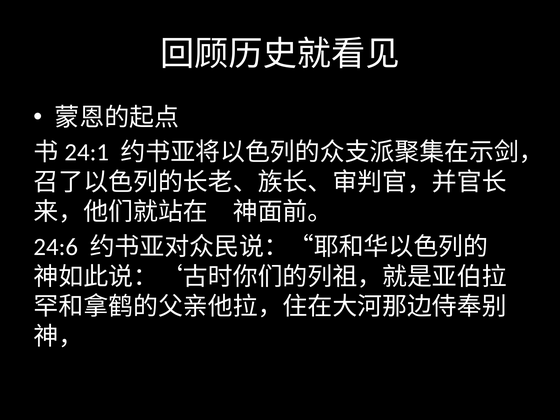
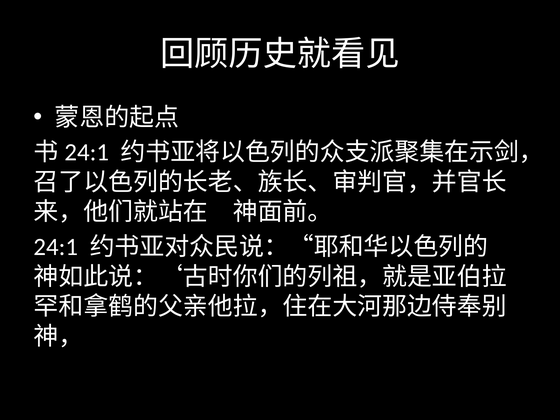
24:6: 24:6 -> 24:1 (56, 247)
